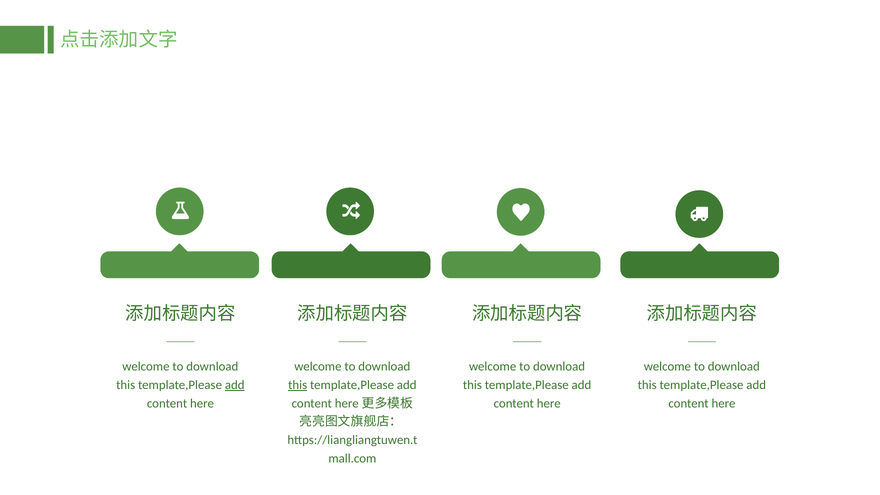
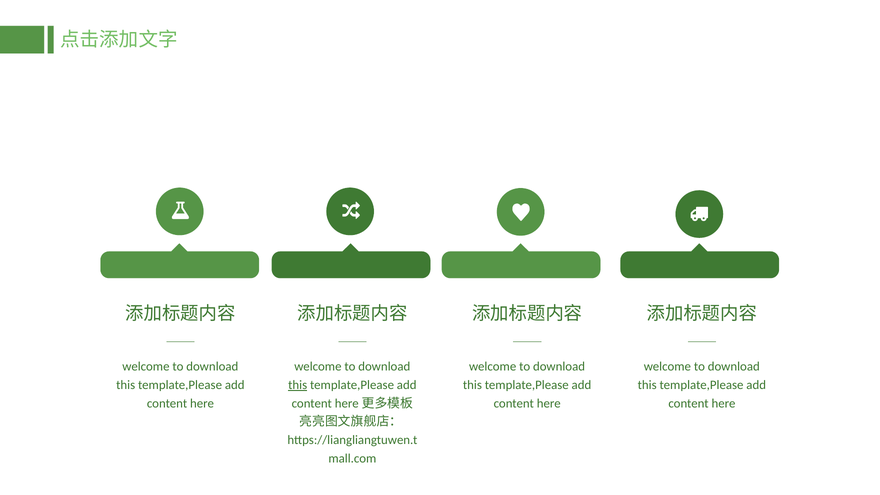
add underline: present -> none (235, 385)
